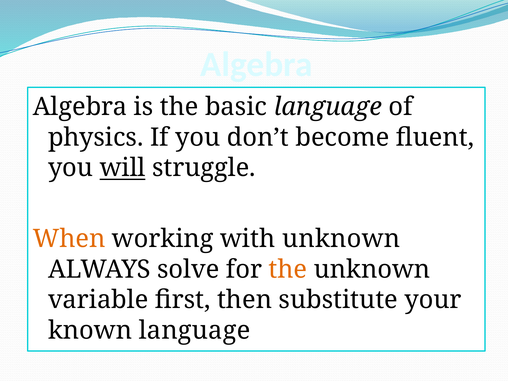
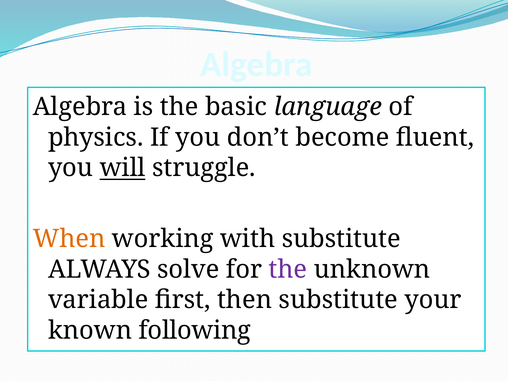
with unknown: unknown -> substitute (341, 239)
the colour: orange -> purple (288, 269)
known language: language -> following (195, 330)
